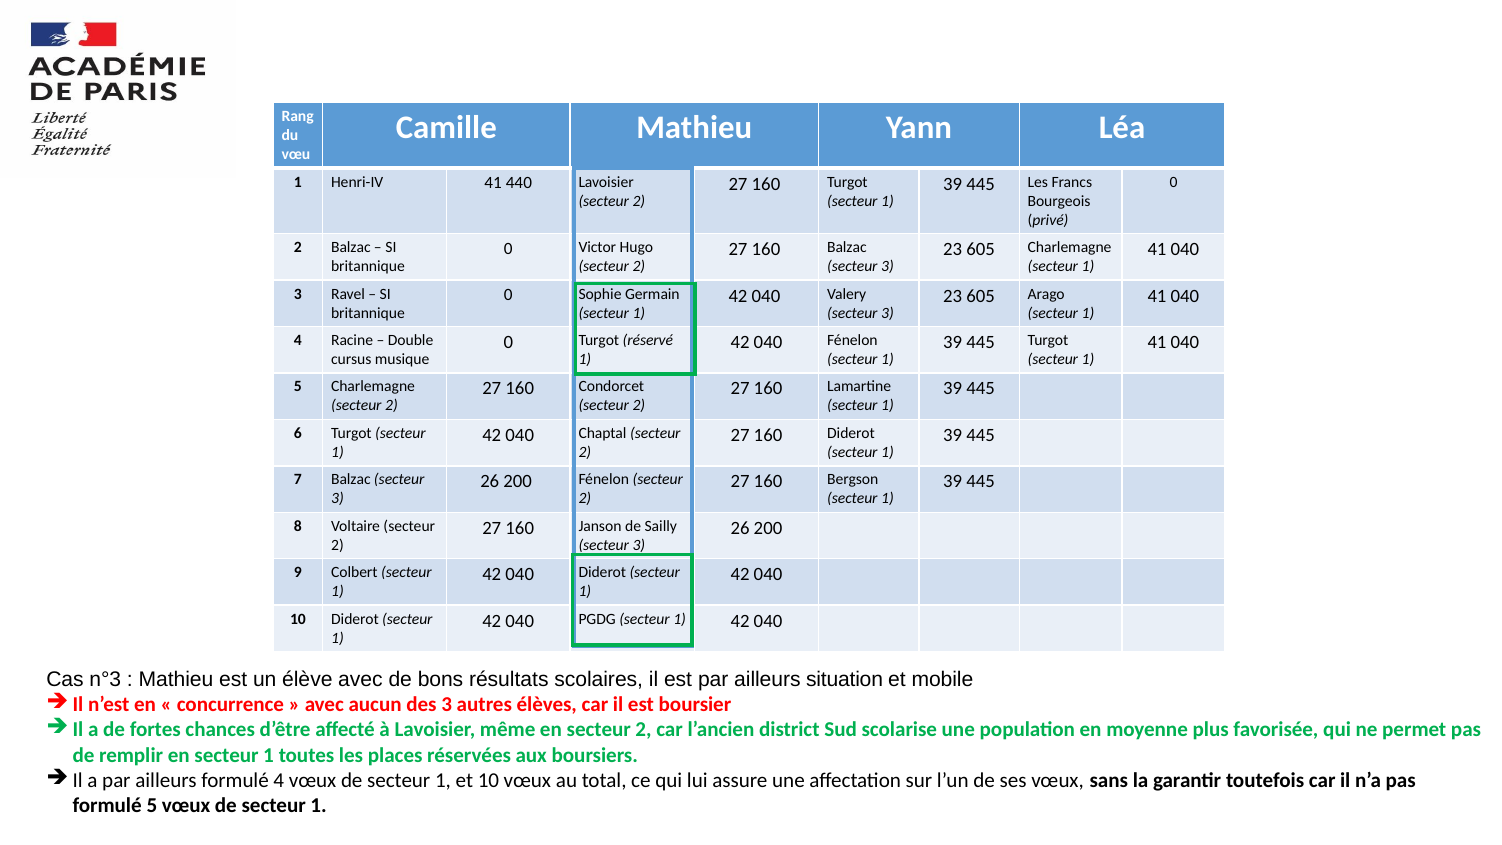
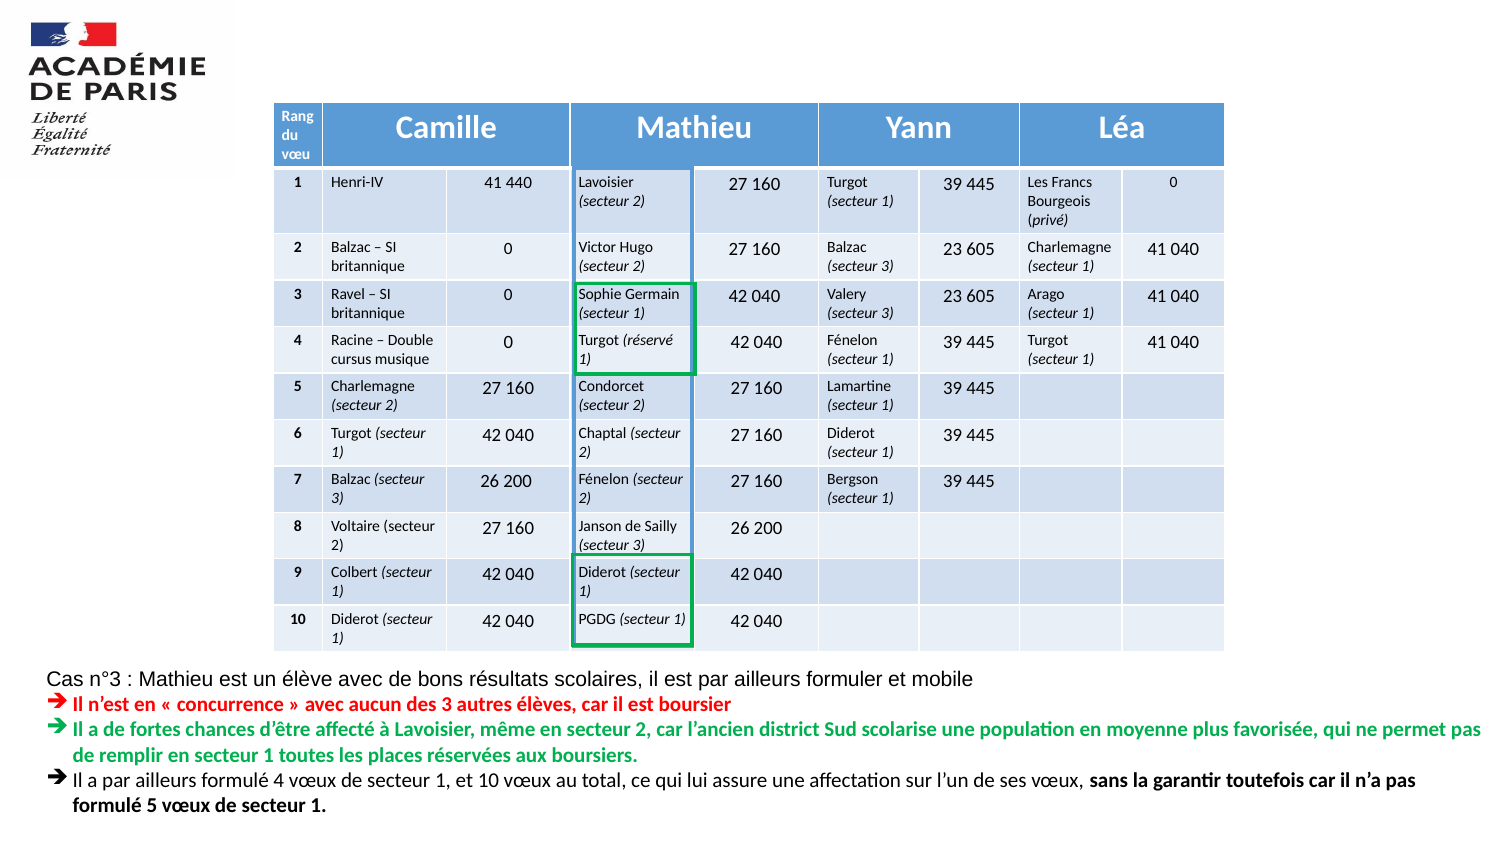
situation: situation -> formuler (845, 679)
